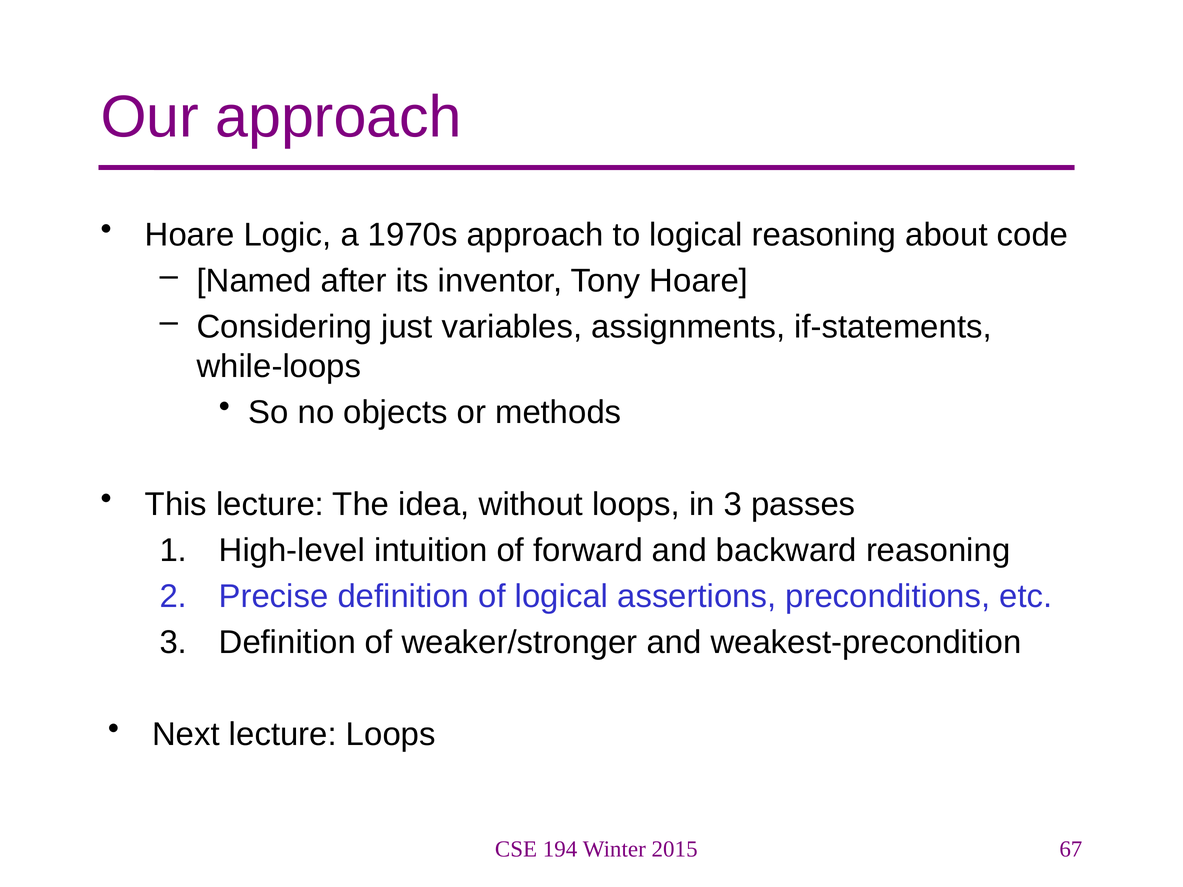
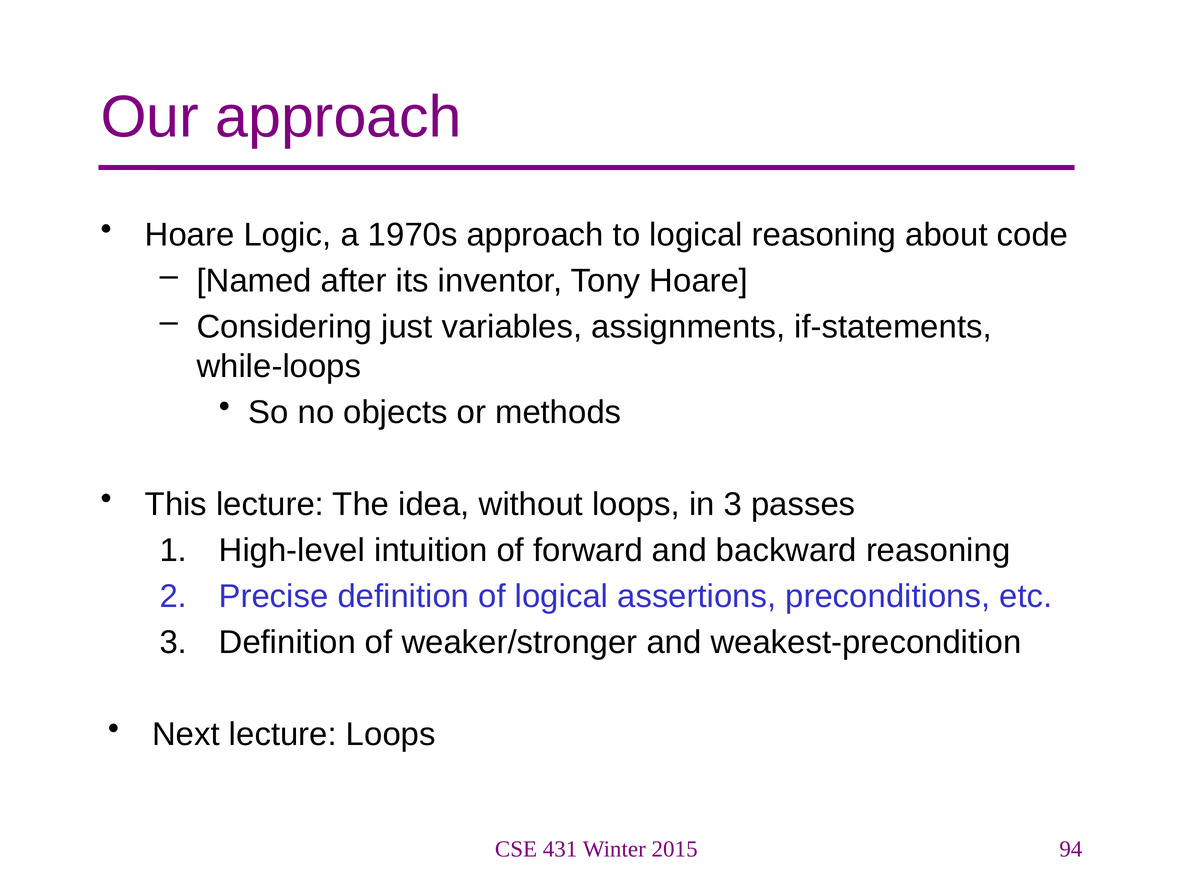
194: 194 -> 431 (560, 849)
67: 67 -> 94 (1071, 849)
